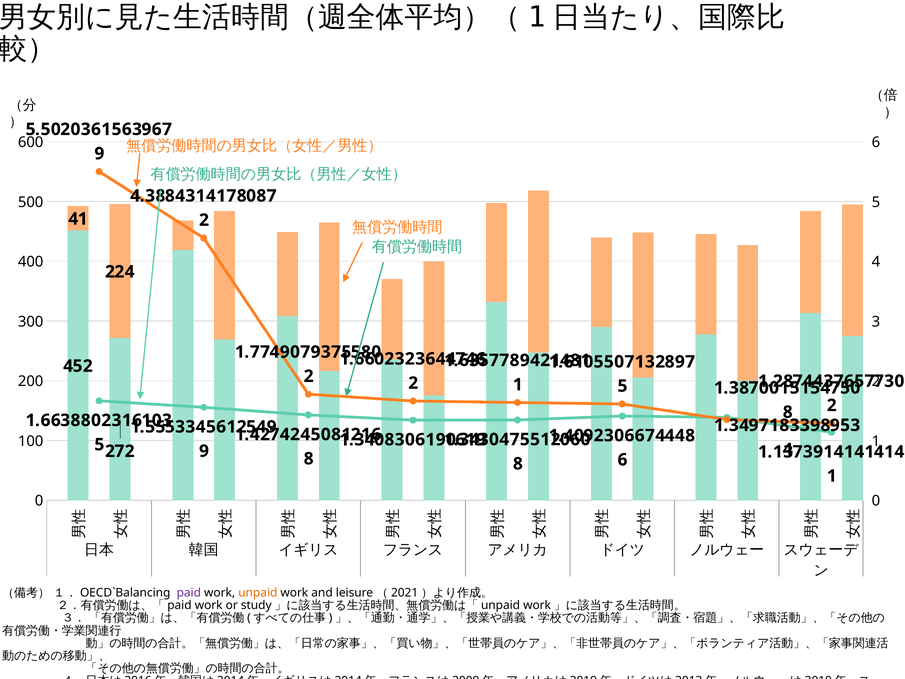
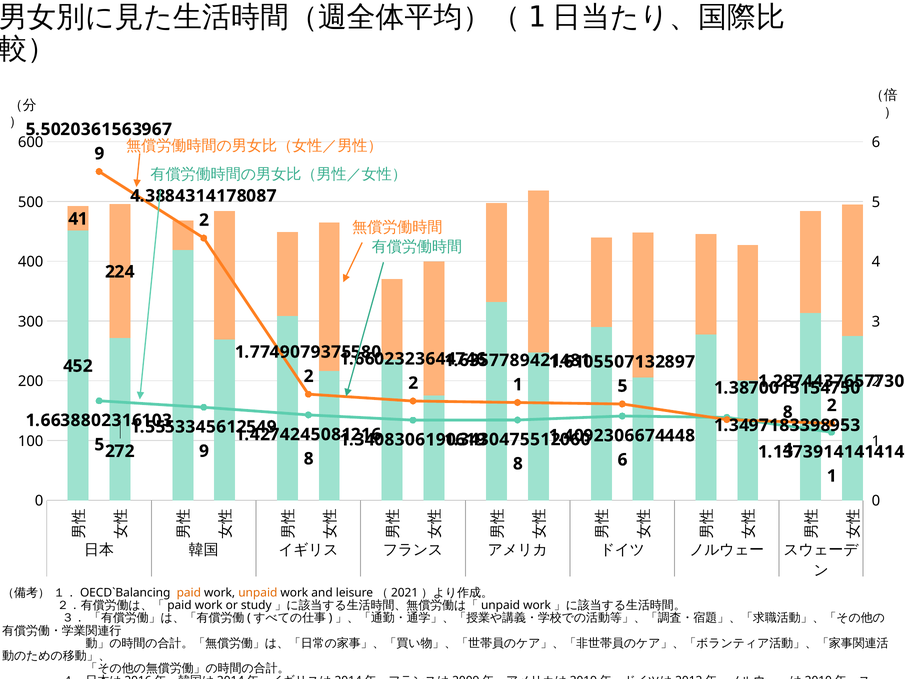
paid colour: purple -> orange (189, 593)
